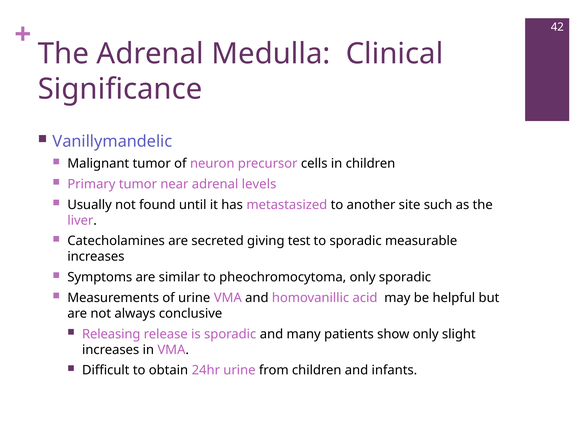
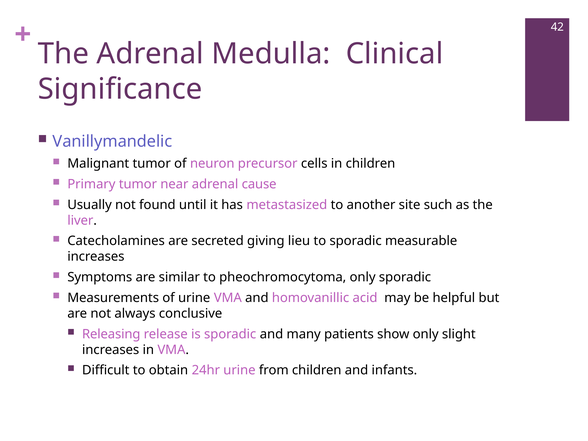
levels: levels -> cause (259, 184)
test: test -> lieu (299, 241)
